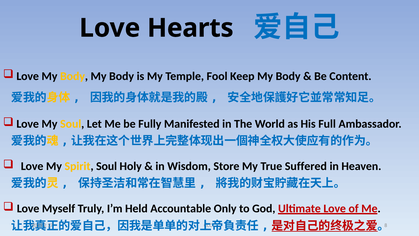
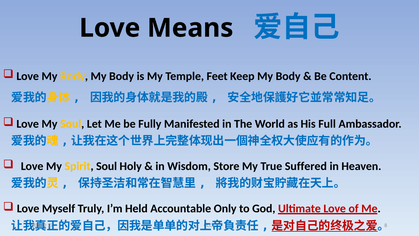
Hearts: Hearts -> Means (190, 28)
Fool: Fool -> Feet (217, 76)
